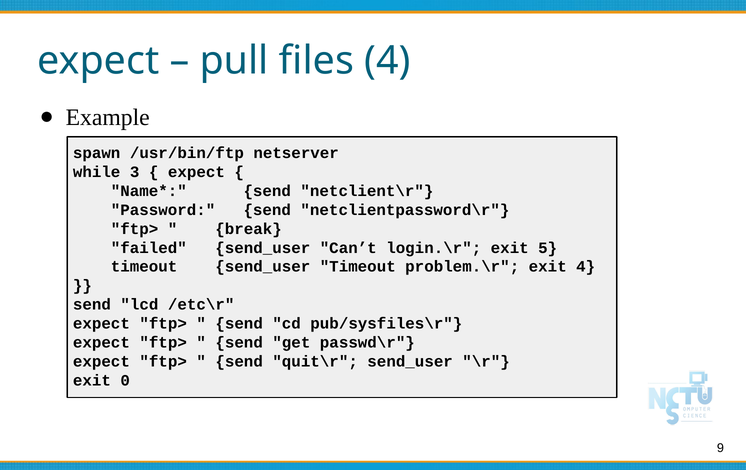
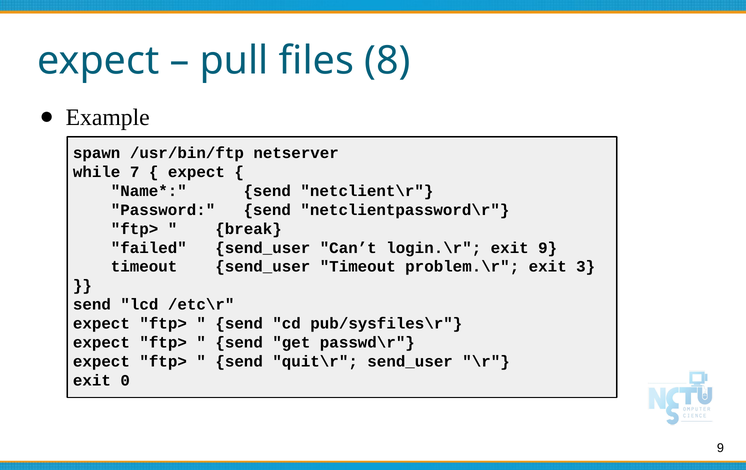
files 4: 4 -> 8 (387, 61)
3: 3 -> 7 (135, 172)
exit 5: 5 -> 9 (548, 248)
exit 4: 4 -> 3 (586, 267)
